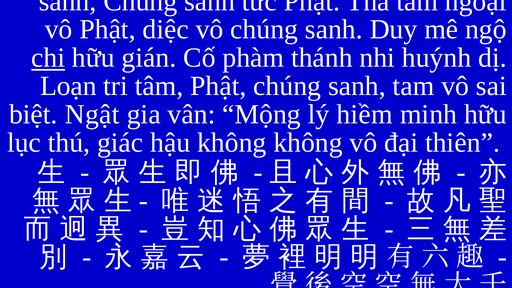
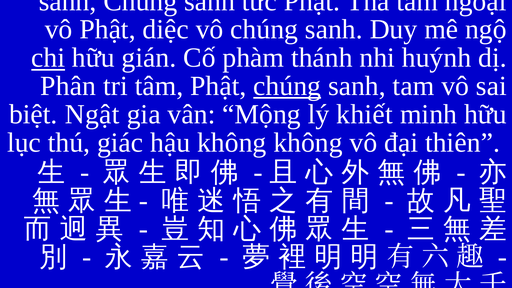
Loạn: Loạn -> Phân (68, 86)
chúng underline: none -> present (287, 86)
hiềm: hiềm -> khiết (365, 114)
